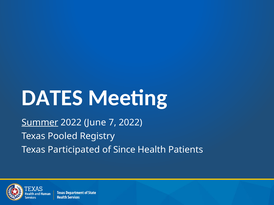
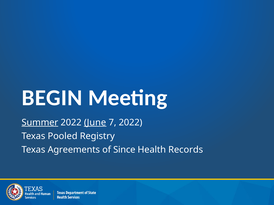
DATES: DATES -> BEGIN (52, 98)
June underline: none -> present (95, 123)
Participated: Participated -> Agreements (74, 150)
Patients: Patients -> Records (186, 150)
